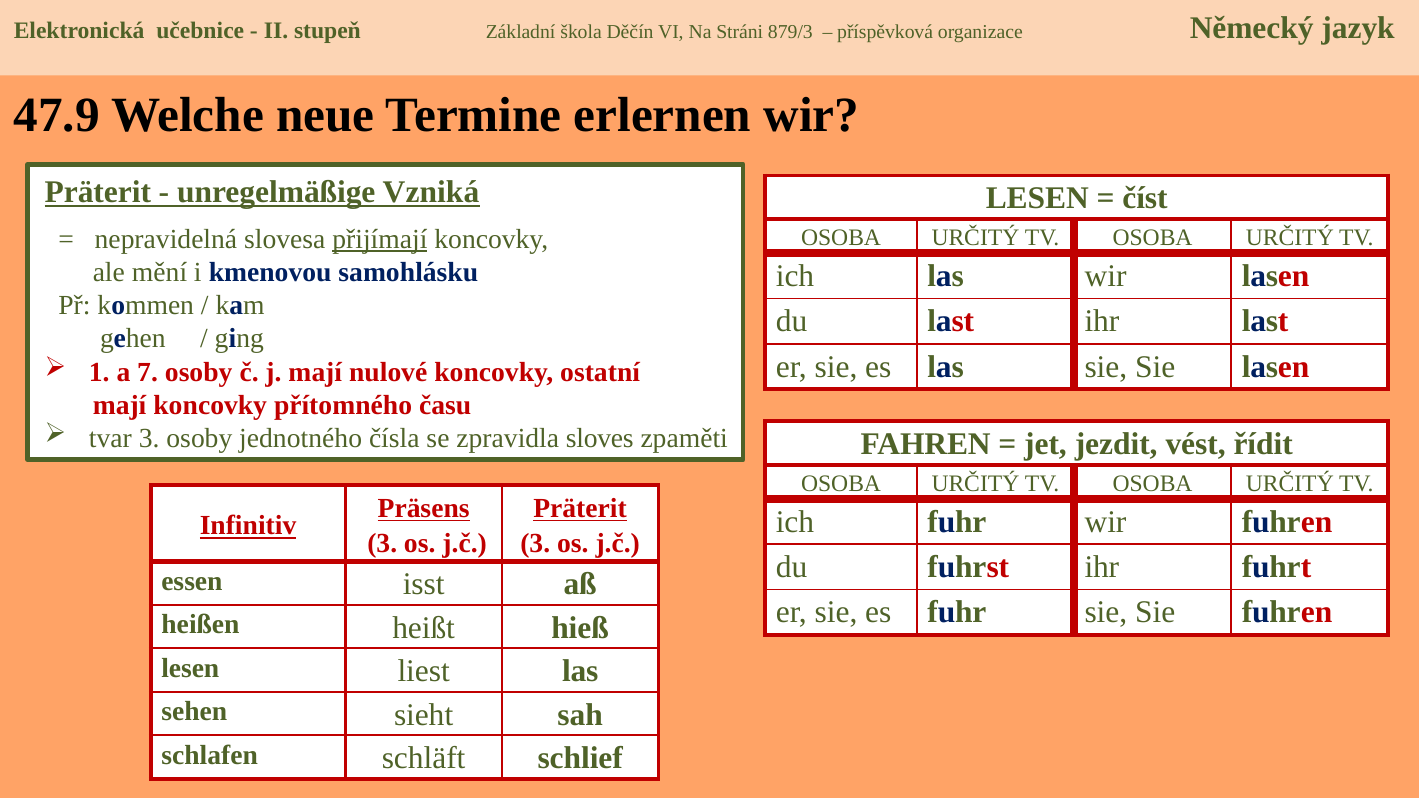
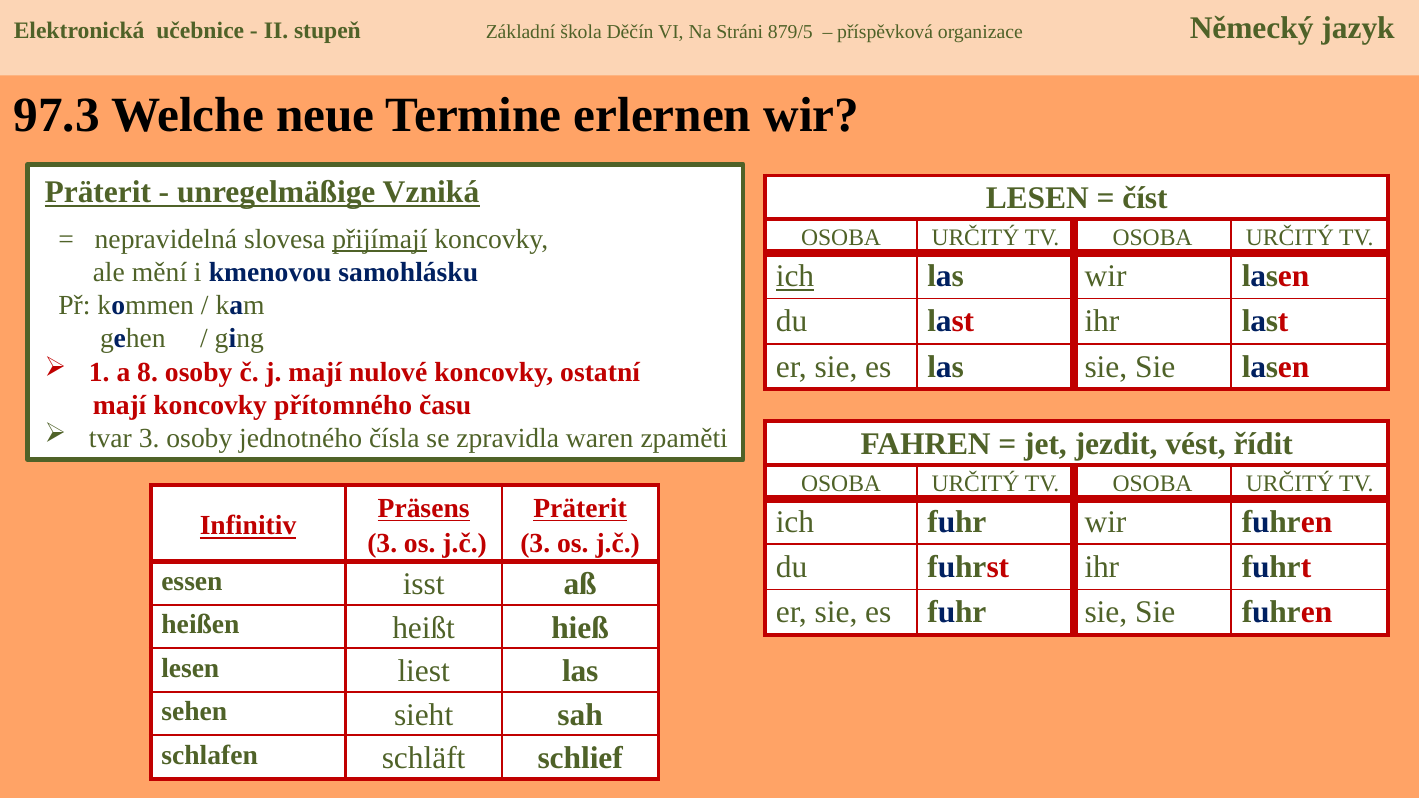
879/3: 879/3 -> 879/5 (790, 32)
47.9: 47.9 -> 97.3 (57, 115)
ich underline: none -> present (795, 276)
7: 7 -> 8 (148, 372)
sloves: sloves -> waren (600, 438)
